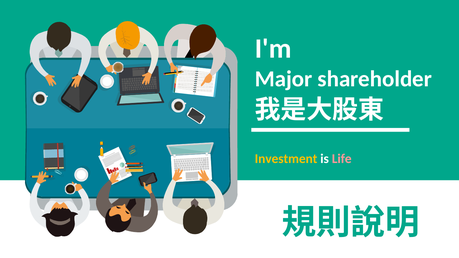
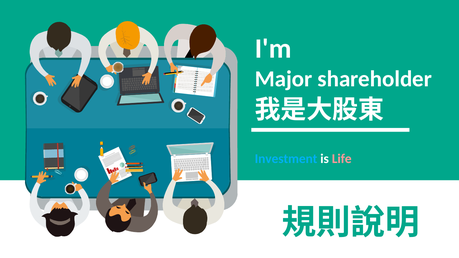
Investment colour: yellow -> light blue (286, 159)
